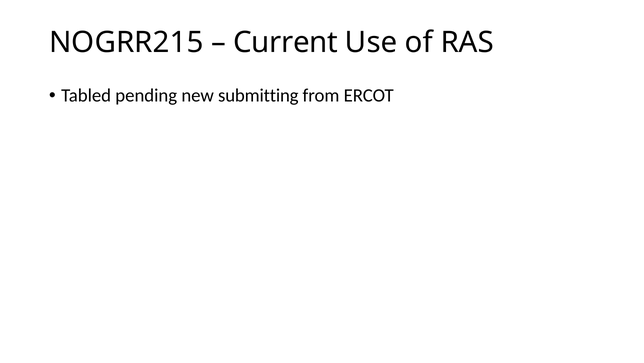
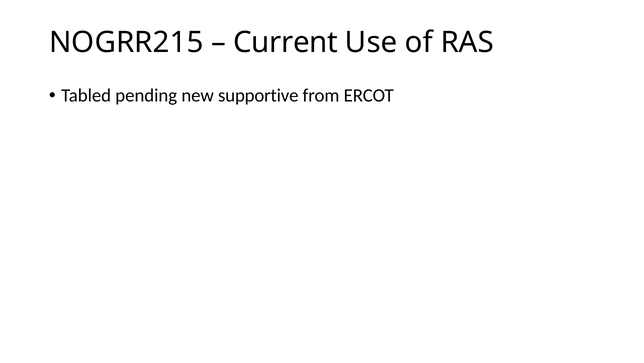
submitting: submitting -> supportive (258, 95)
